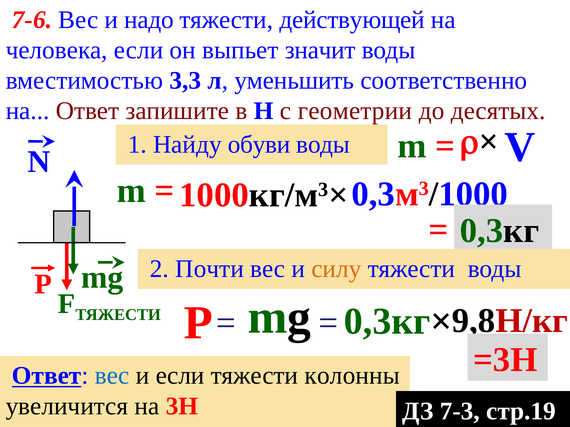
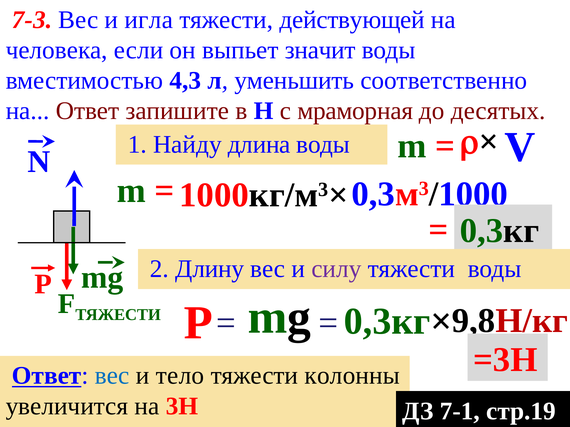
7-6: 7-6 -> 7-3 (32, 20)
надо: надо -> игла (149, 20)
3,3: 3,3 -> 4,3 (185, 81)
геометрии: геометрии -> мраморная (355, 111)
обуви: обуви -> длина (259, 144)
Почти: Почти -> Длину (210, 269)
силу colour: orange -> purple (336, 269)
и если: если -> тело (180, 376)
7-3: 7-3 -> 7-1 (460, 412)
